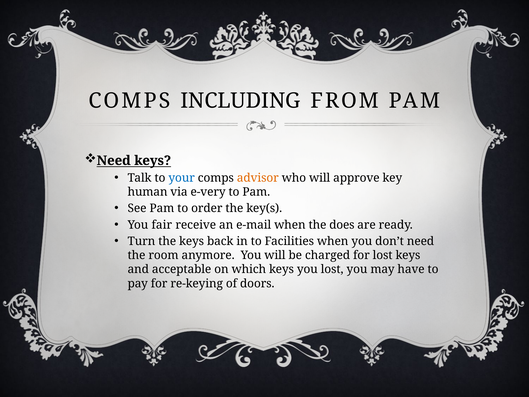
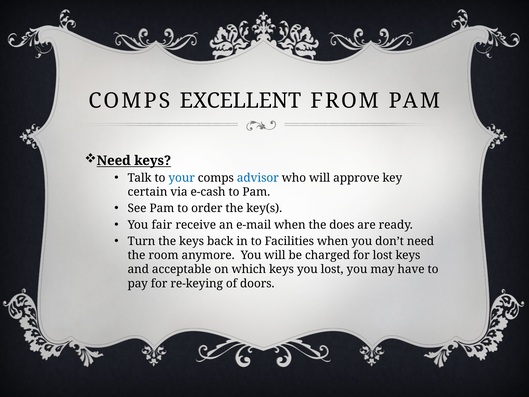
INCLUDING: INCLUDING -> EXCELLENT (241, 101)
advisor colour: orange -> blue (258, 178)
human: human -> certain (148, 192)
e-very: e-very -> e-cash (208, 192)
